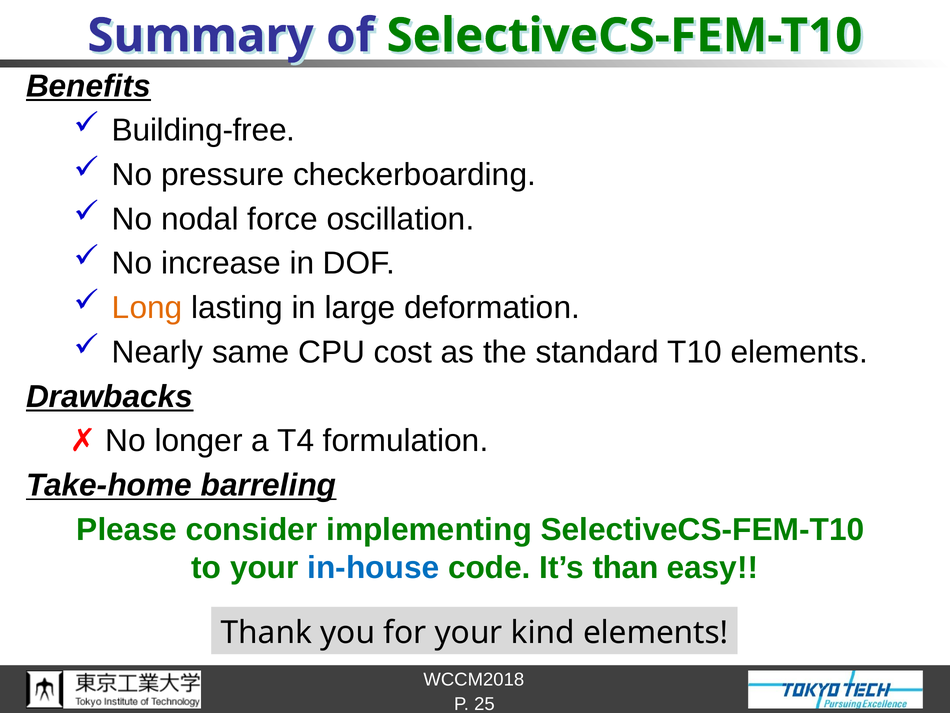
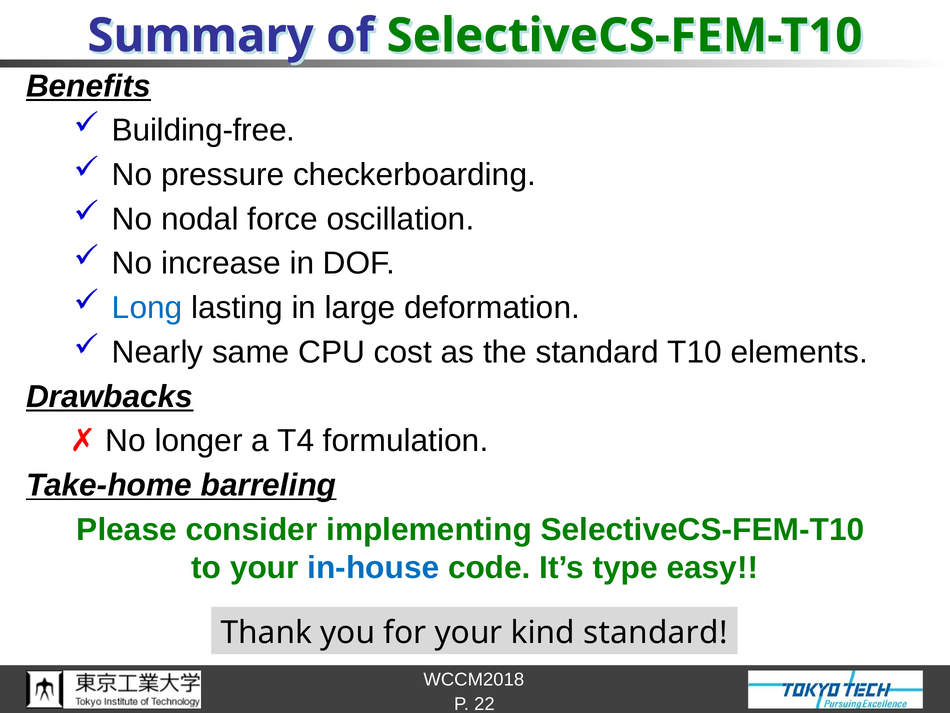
Long colour: orange -> blue (147, 308)
than: than -> type (625, 567)
kind elements: elements -> standard (655, 632)
25: 25 -> 22 (484, 704)
